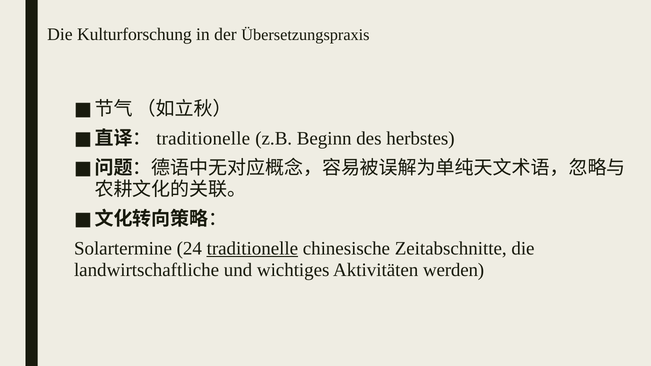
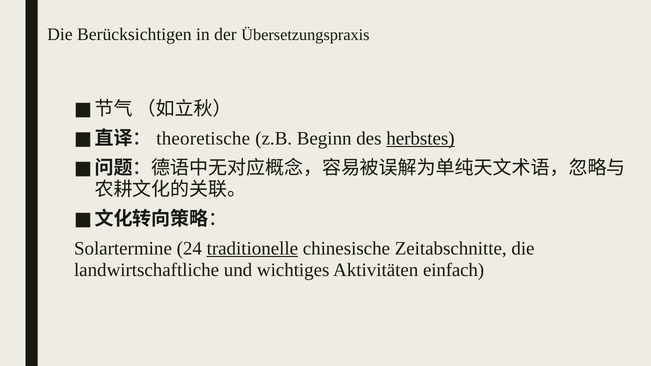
Kulturforschung: Kulturforschung -> Berücksichtigen (134, 34)
traditionelle: traditionelle -> theoretische (203, 138)
herbstes underline: none -> present (420, 138)
werden: werden -> einfach (454, 270)
